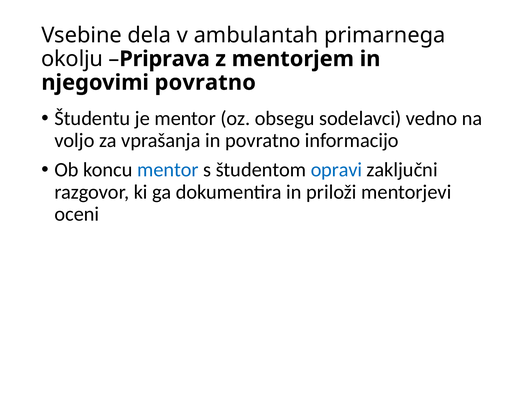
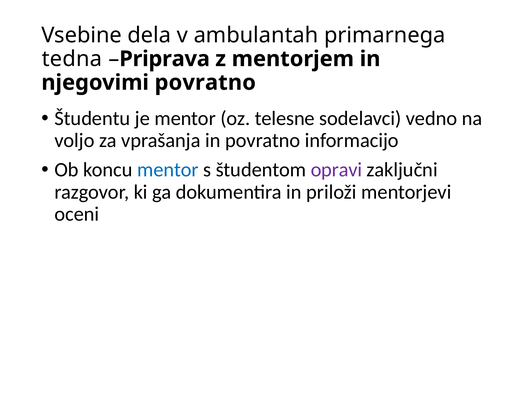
okolju: okolju -> tedna (72, 59)
obsegu: obsegu -> telesne (285, 118)
opravi colour: blue -> purple (336, 170)
